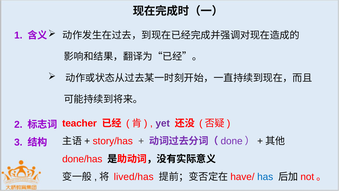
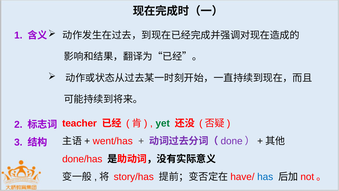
yet colour: purple -> green (163, 123)
story/has: story/has -> went/has (113, 141)
lived/has: lived/has -> story/has (134, 177)
